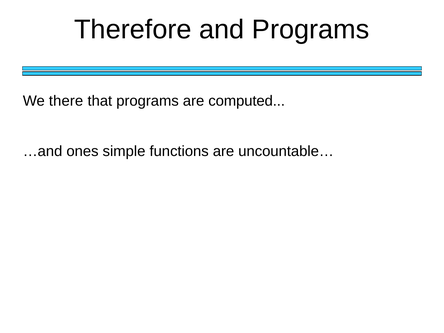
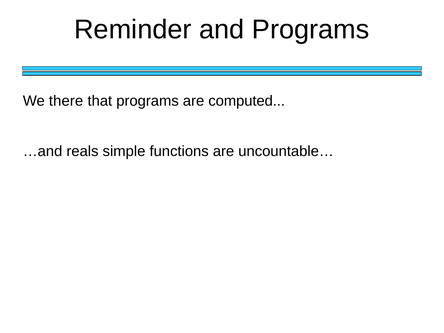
Therefore: Therefore -> Reminder (133, 30)
ones: ones -> reals (82, 151)
